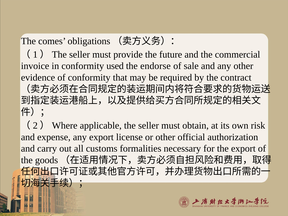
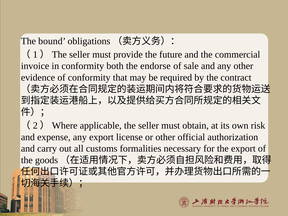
comes: comes -> bound (52, 41)
used: used -> both (115, 66)
